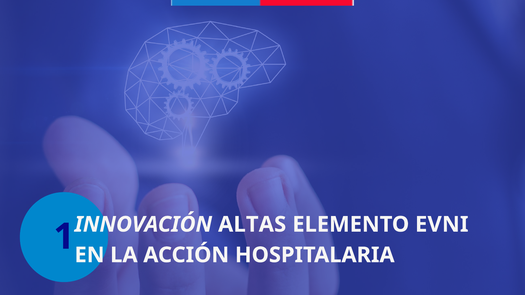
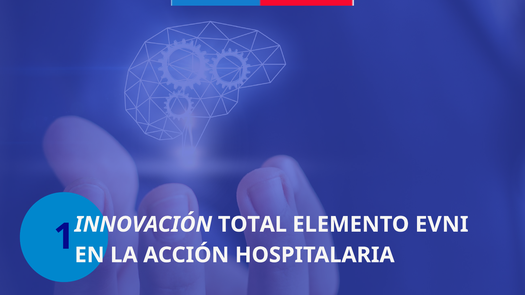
ALTAS: ALTAS -> TOTAL (252, 225)
